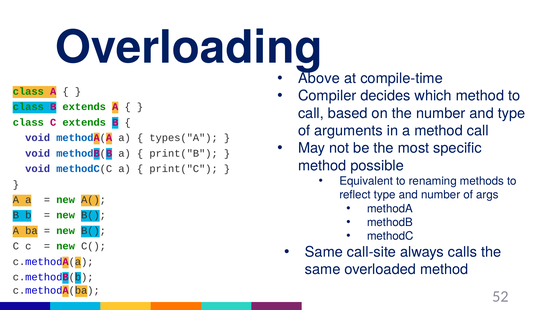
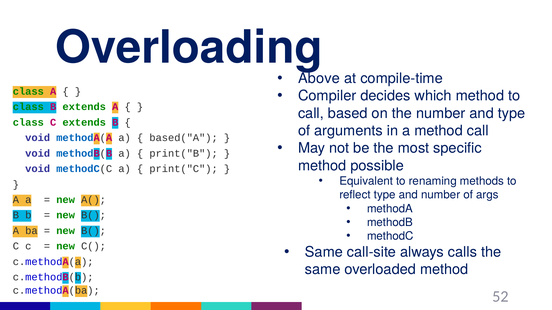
types("A: types("A -> based("A (184, 138)
